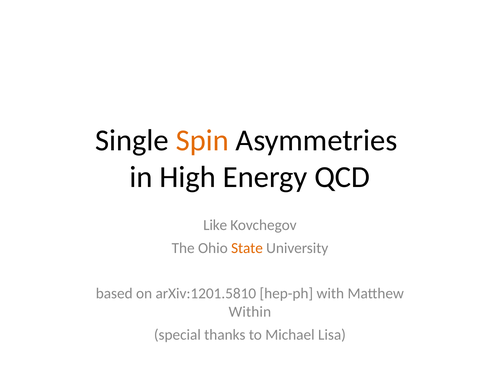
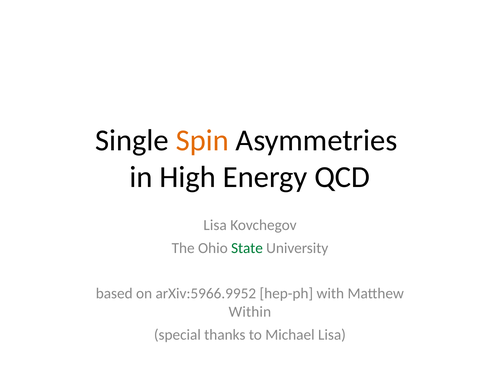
Like: Like -> Lisa (215, 225)
State colour: orange -> green (247, 248)
arXiv:1201.5810: arXiv:1201.5810 -> arXiv:5966.9952 (206, 294)
